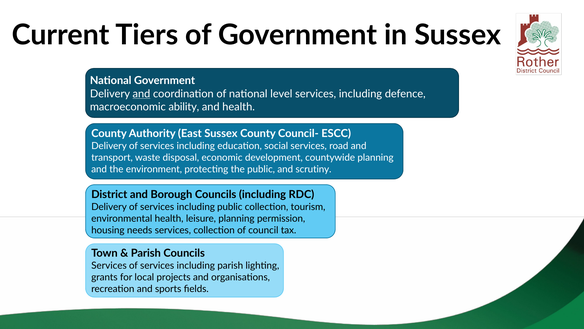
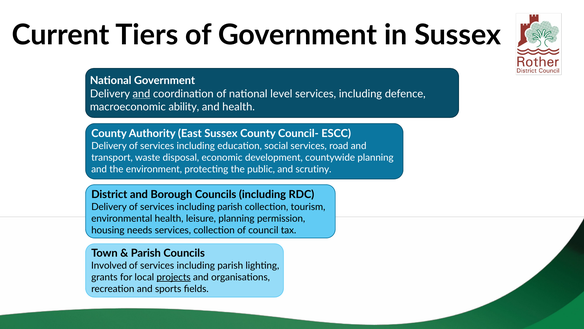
public: public -> parish (230, 207)
Services: Services -> Involved (109, 265)
projects underline: none -> present (174, 277)
